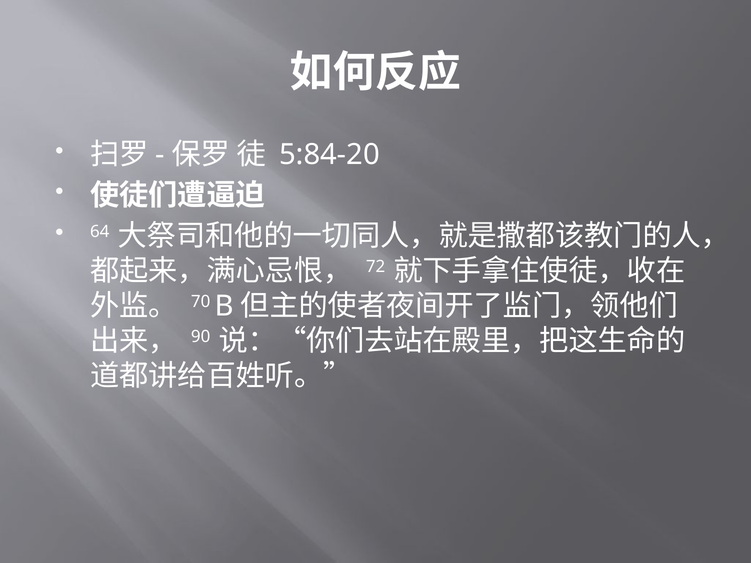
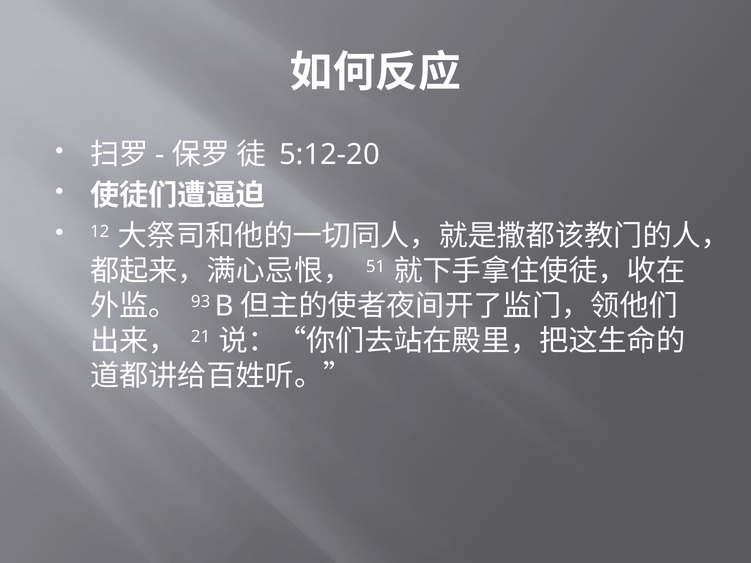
5:84-20: 5:84-20 -> 5:12-20 (329, 155)
64: 64 -> 12 (100, 232)
72: 72 -> 51 (376, 267)
70: 70 -> 93 (201, 302)
90: 90 -> 21 (201, 337)
